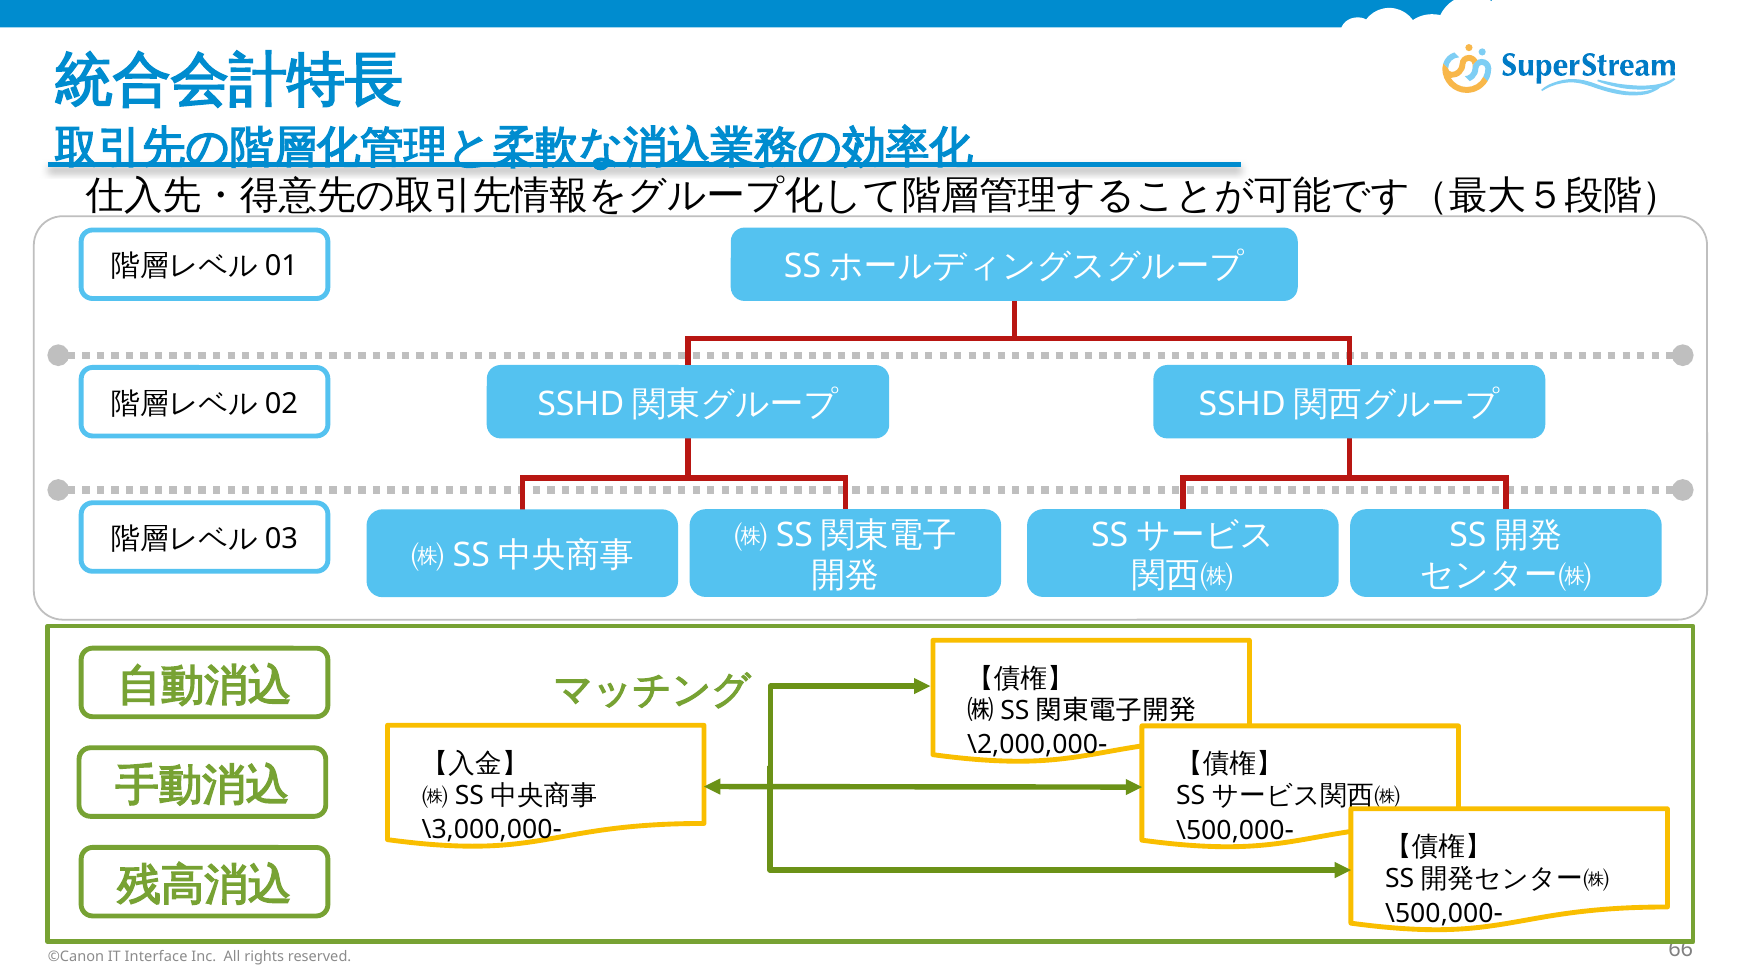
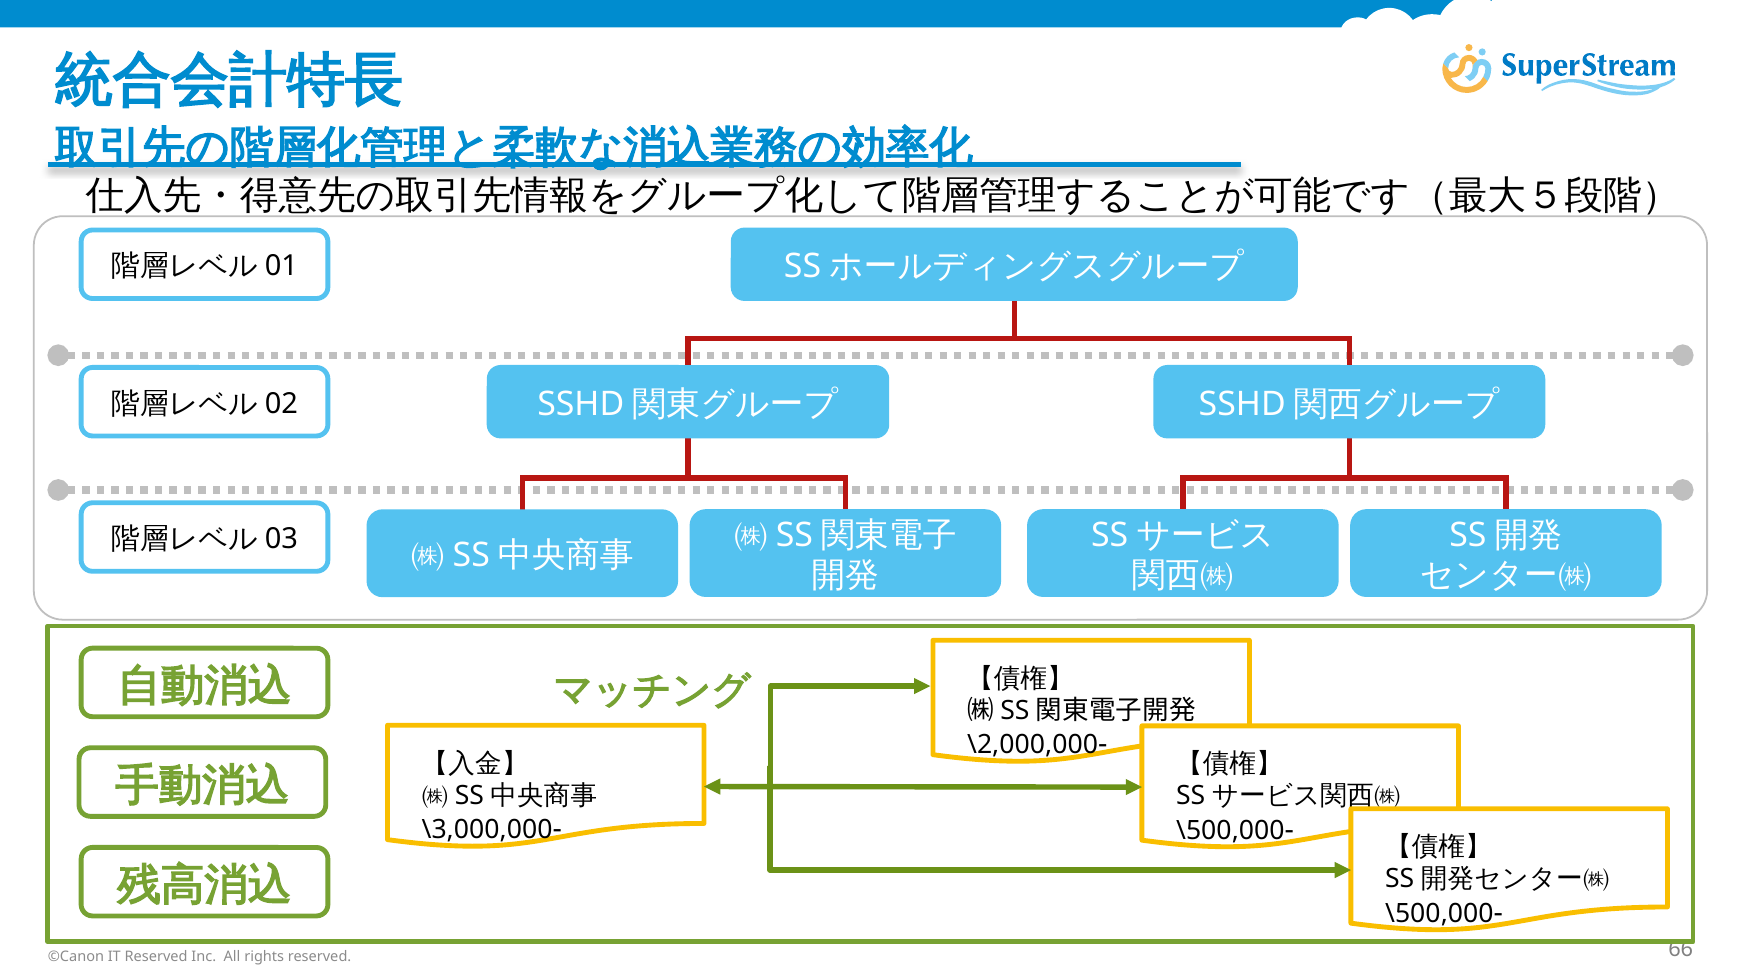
IT Interface: Interface -> Reserved (156, 957)
